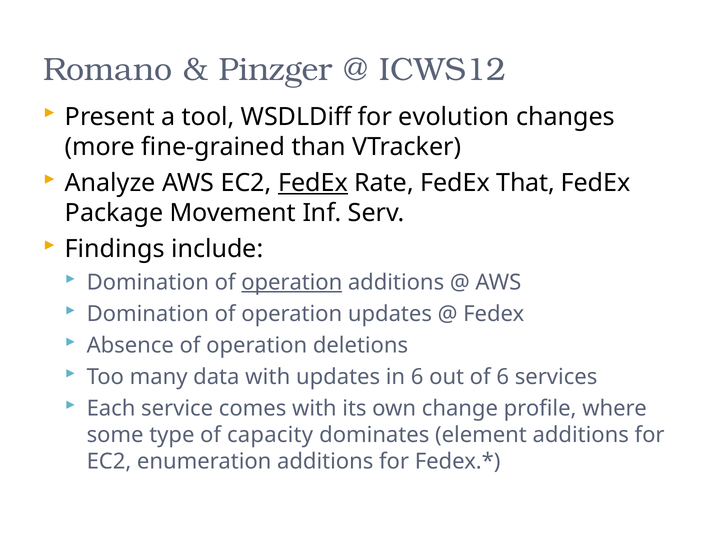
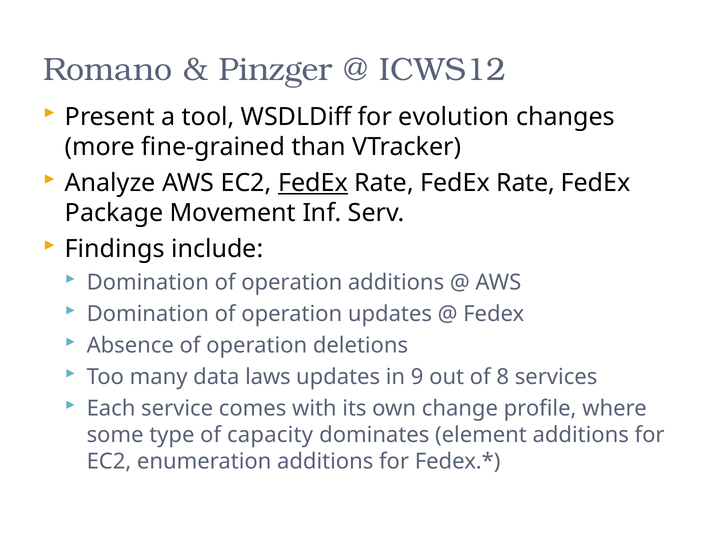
Rate FedEx That: That -> Rate (526, 183)
operation underline: present -> none (292, 282)
data with: with -> laws (268, 377)
in 6: 6 -> 9 (417, 377)
of 6: 6 -> 8 (503, 377)
